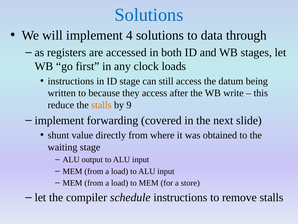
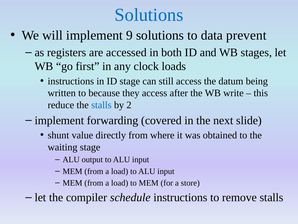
4: 4 -> 9 (129, 35)
through: through -> prevent (246, 35)
stalls colour: orange -> blue (101, 105)
9: 9 -> 2 (129, 105)
